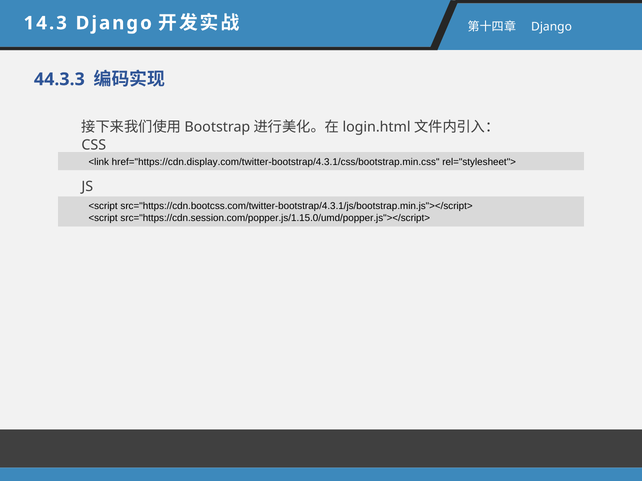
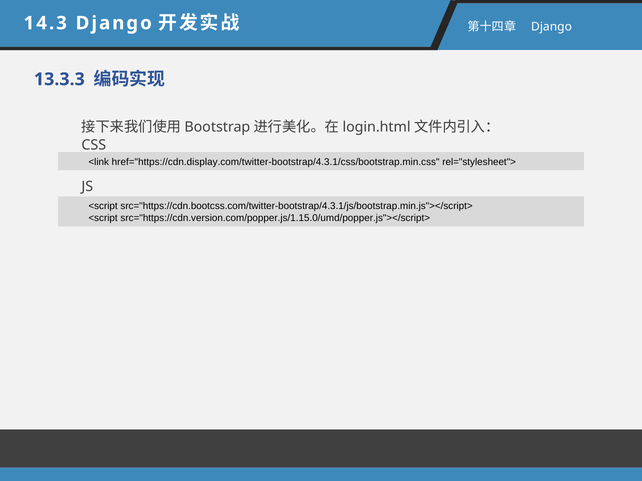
44.3.3: 44.3.3 -> 13.3.3 (59, 79)
src="https://cdn.session.com/popper.js/1.15.0/umd/popper.js"></script>: src="https://cdn.session.com/popper.js/1.15.0/umd/popper.js"></script> -> src="https://cdn.version.com/popper.js/1.15.0/umd/popper.js"></script> (275, 218)
